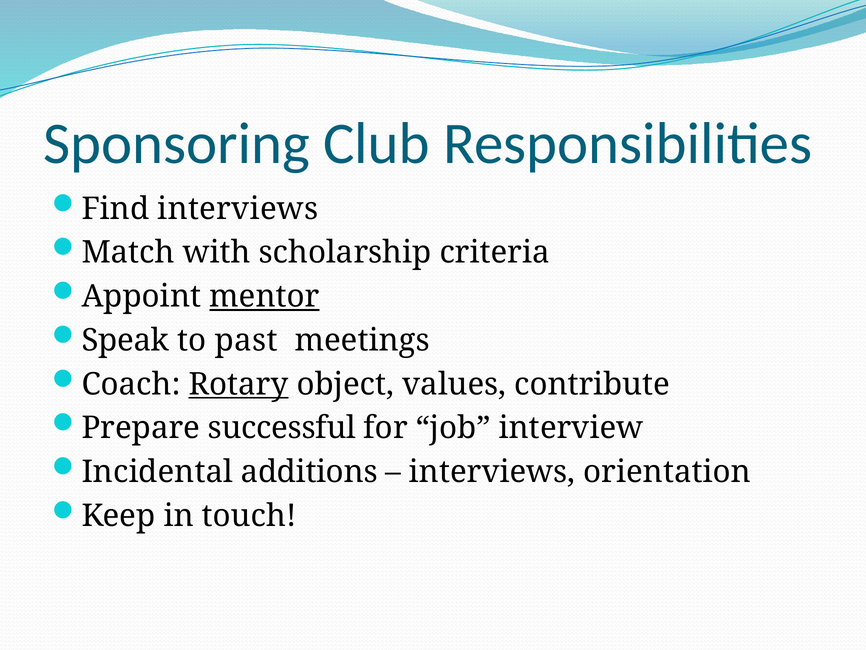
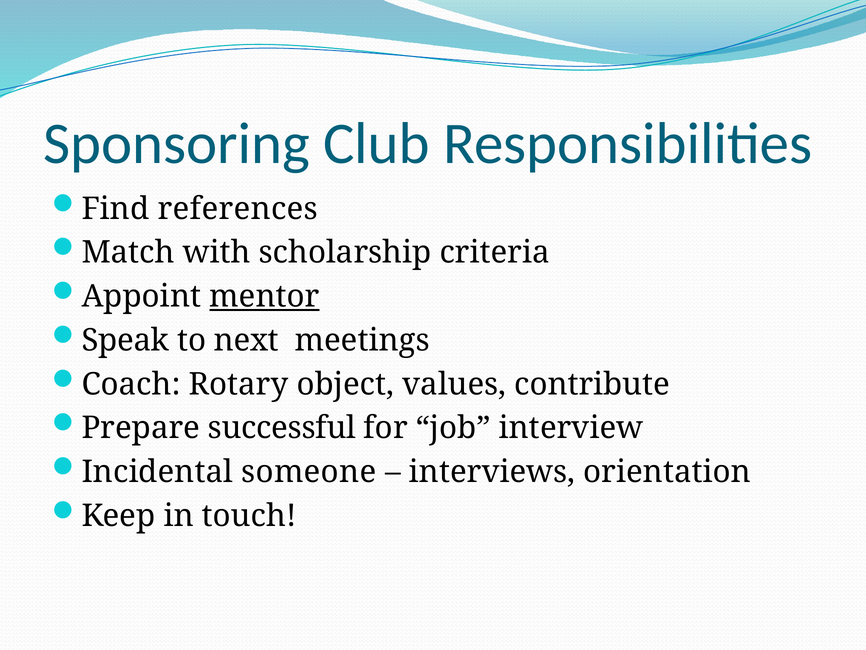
Find interviews: interviews -> references (238, 209)
past: past -> next (246, 340)
Rotary underline: present -> none (238, 384)
additions: additions -> someone (309, 472)
